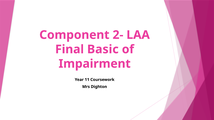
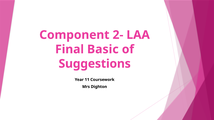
Impairment: Impairment -> Suggestions (95, 64)
